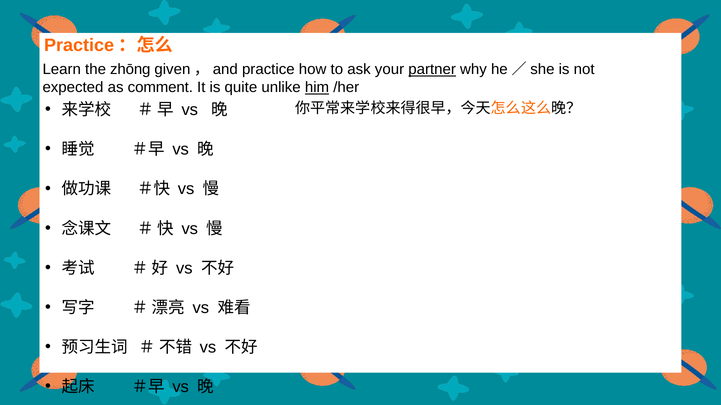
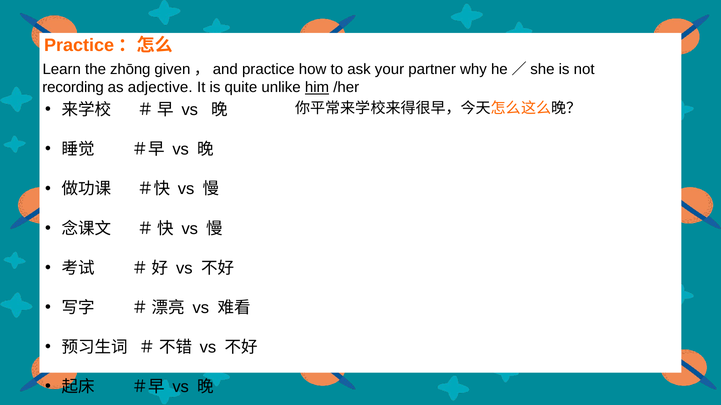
partner underline: present -> none (432, 70)
expected: expected -> recording (73, 88)
comment: comment -> adjective (160, 88)
